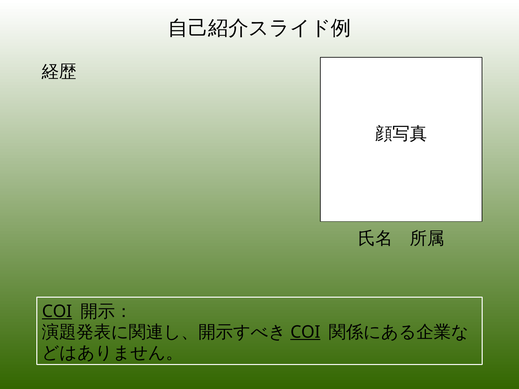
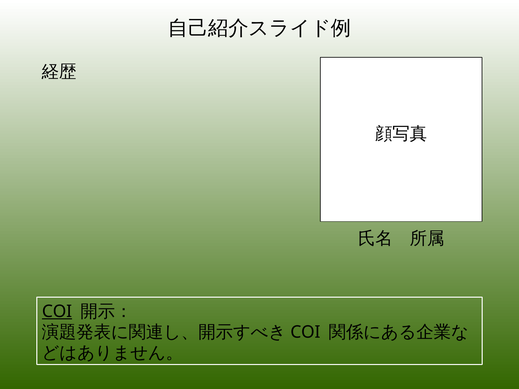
COI underline: present -> none (305, 332)
